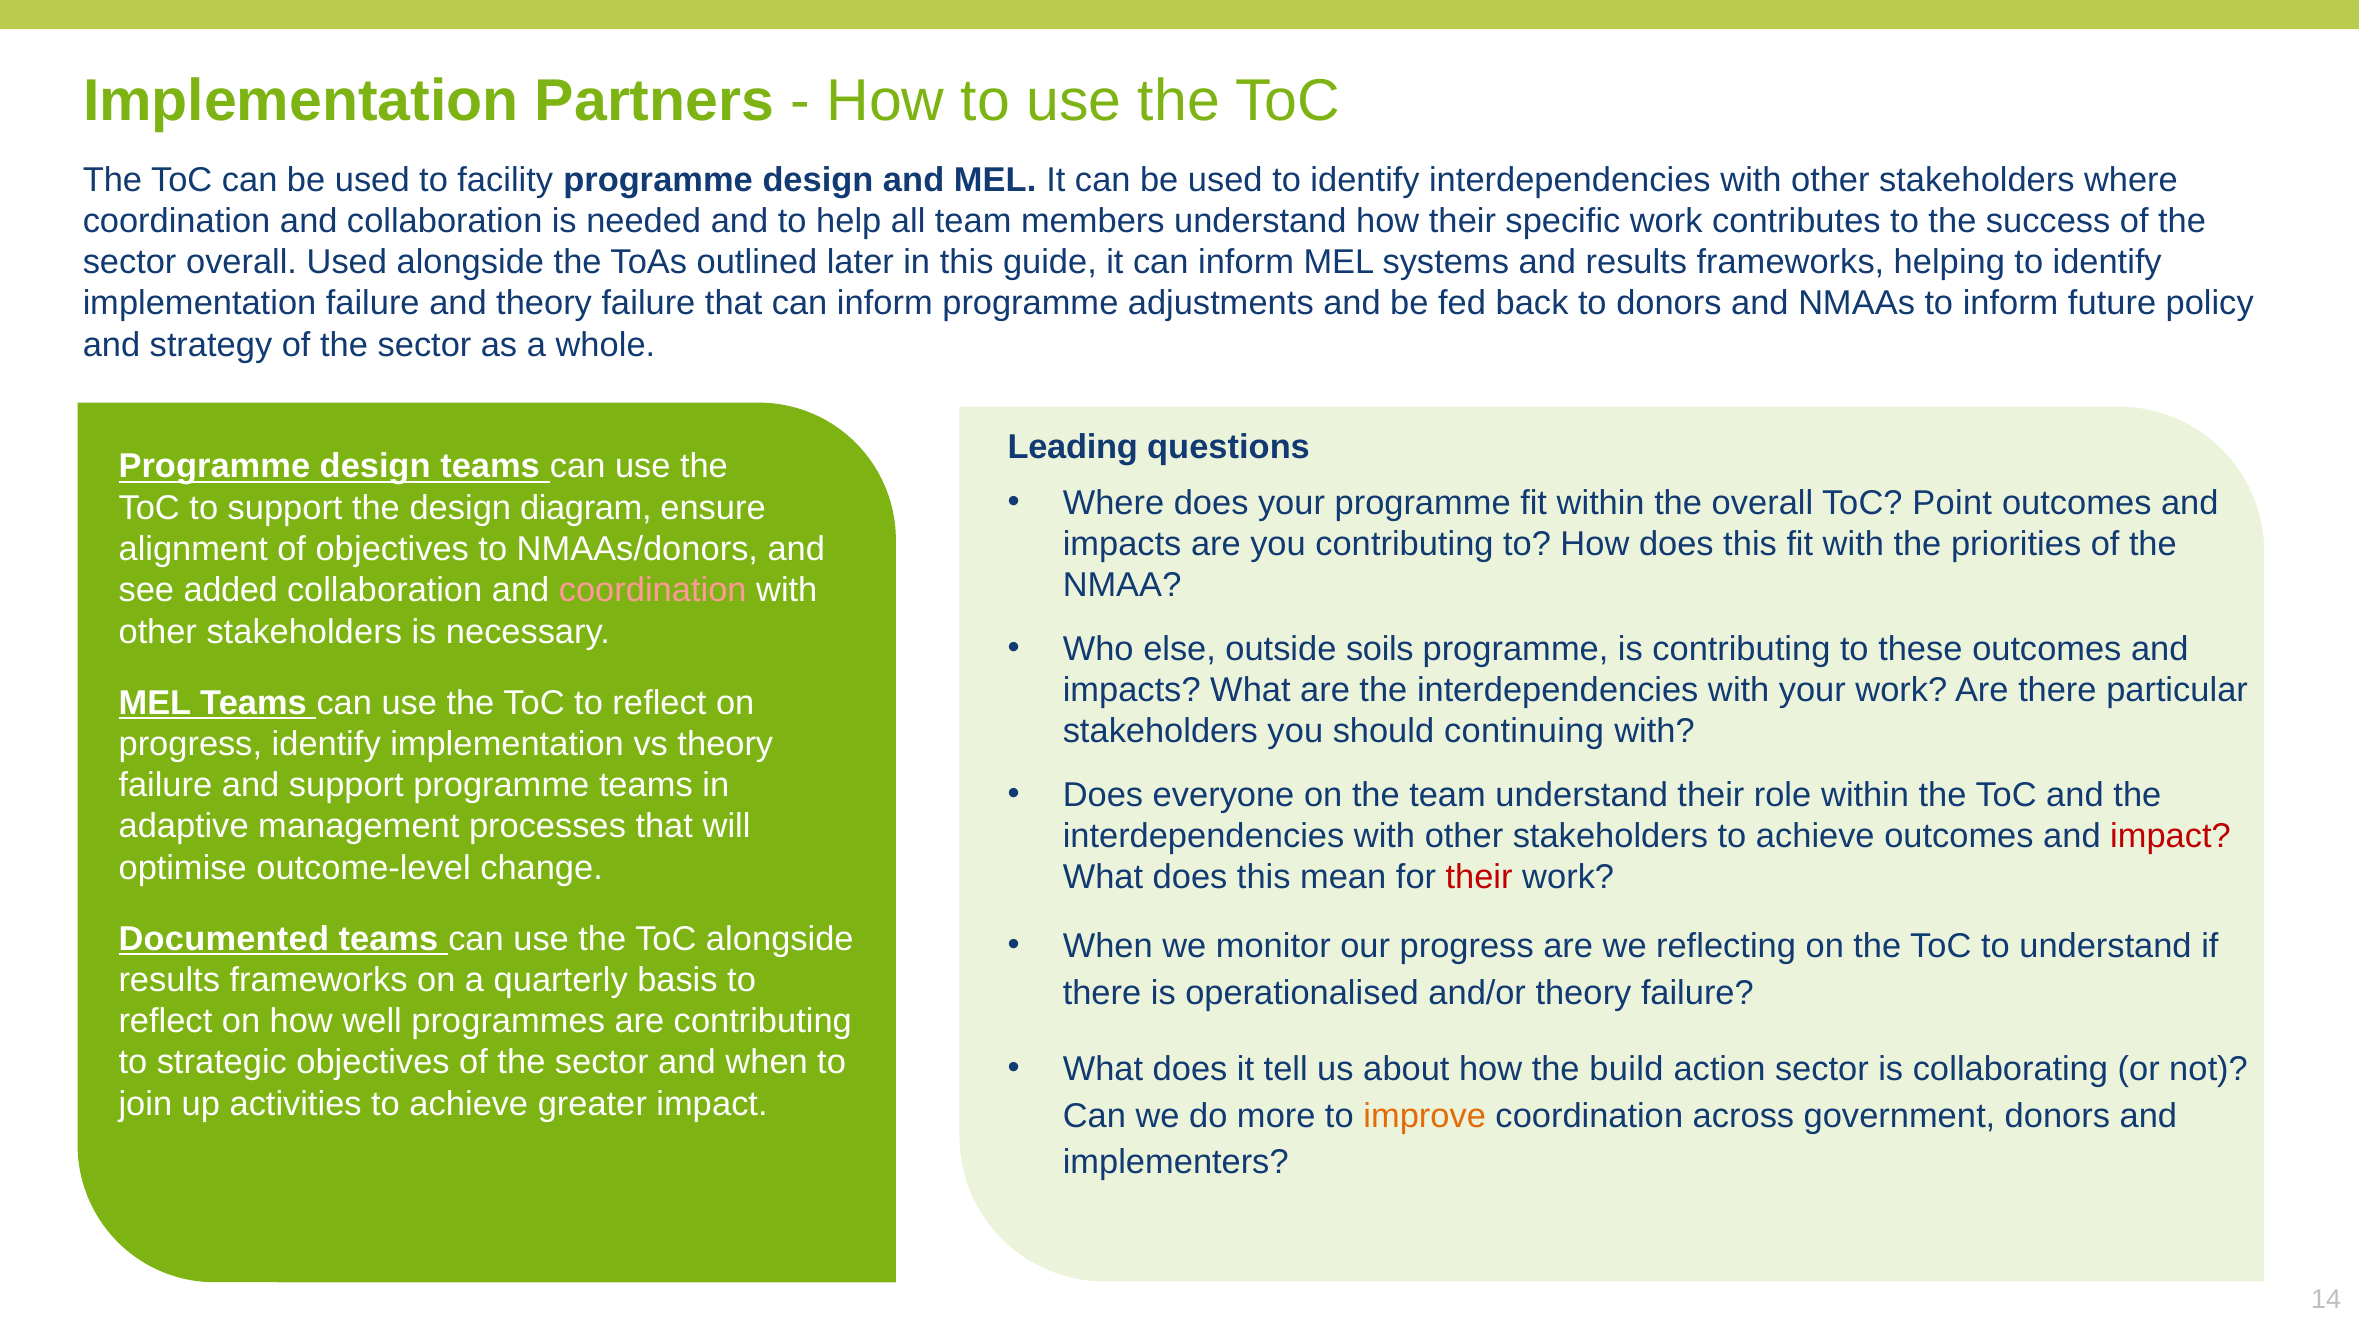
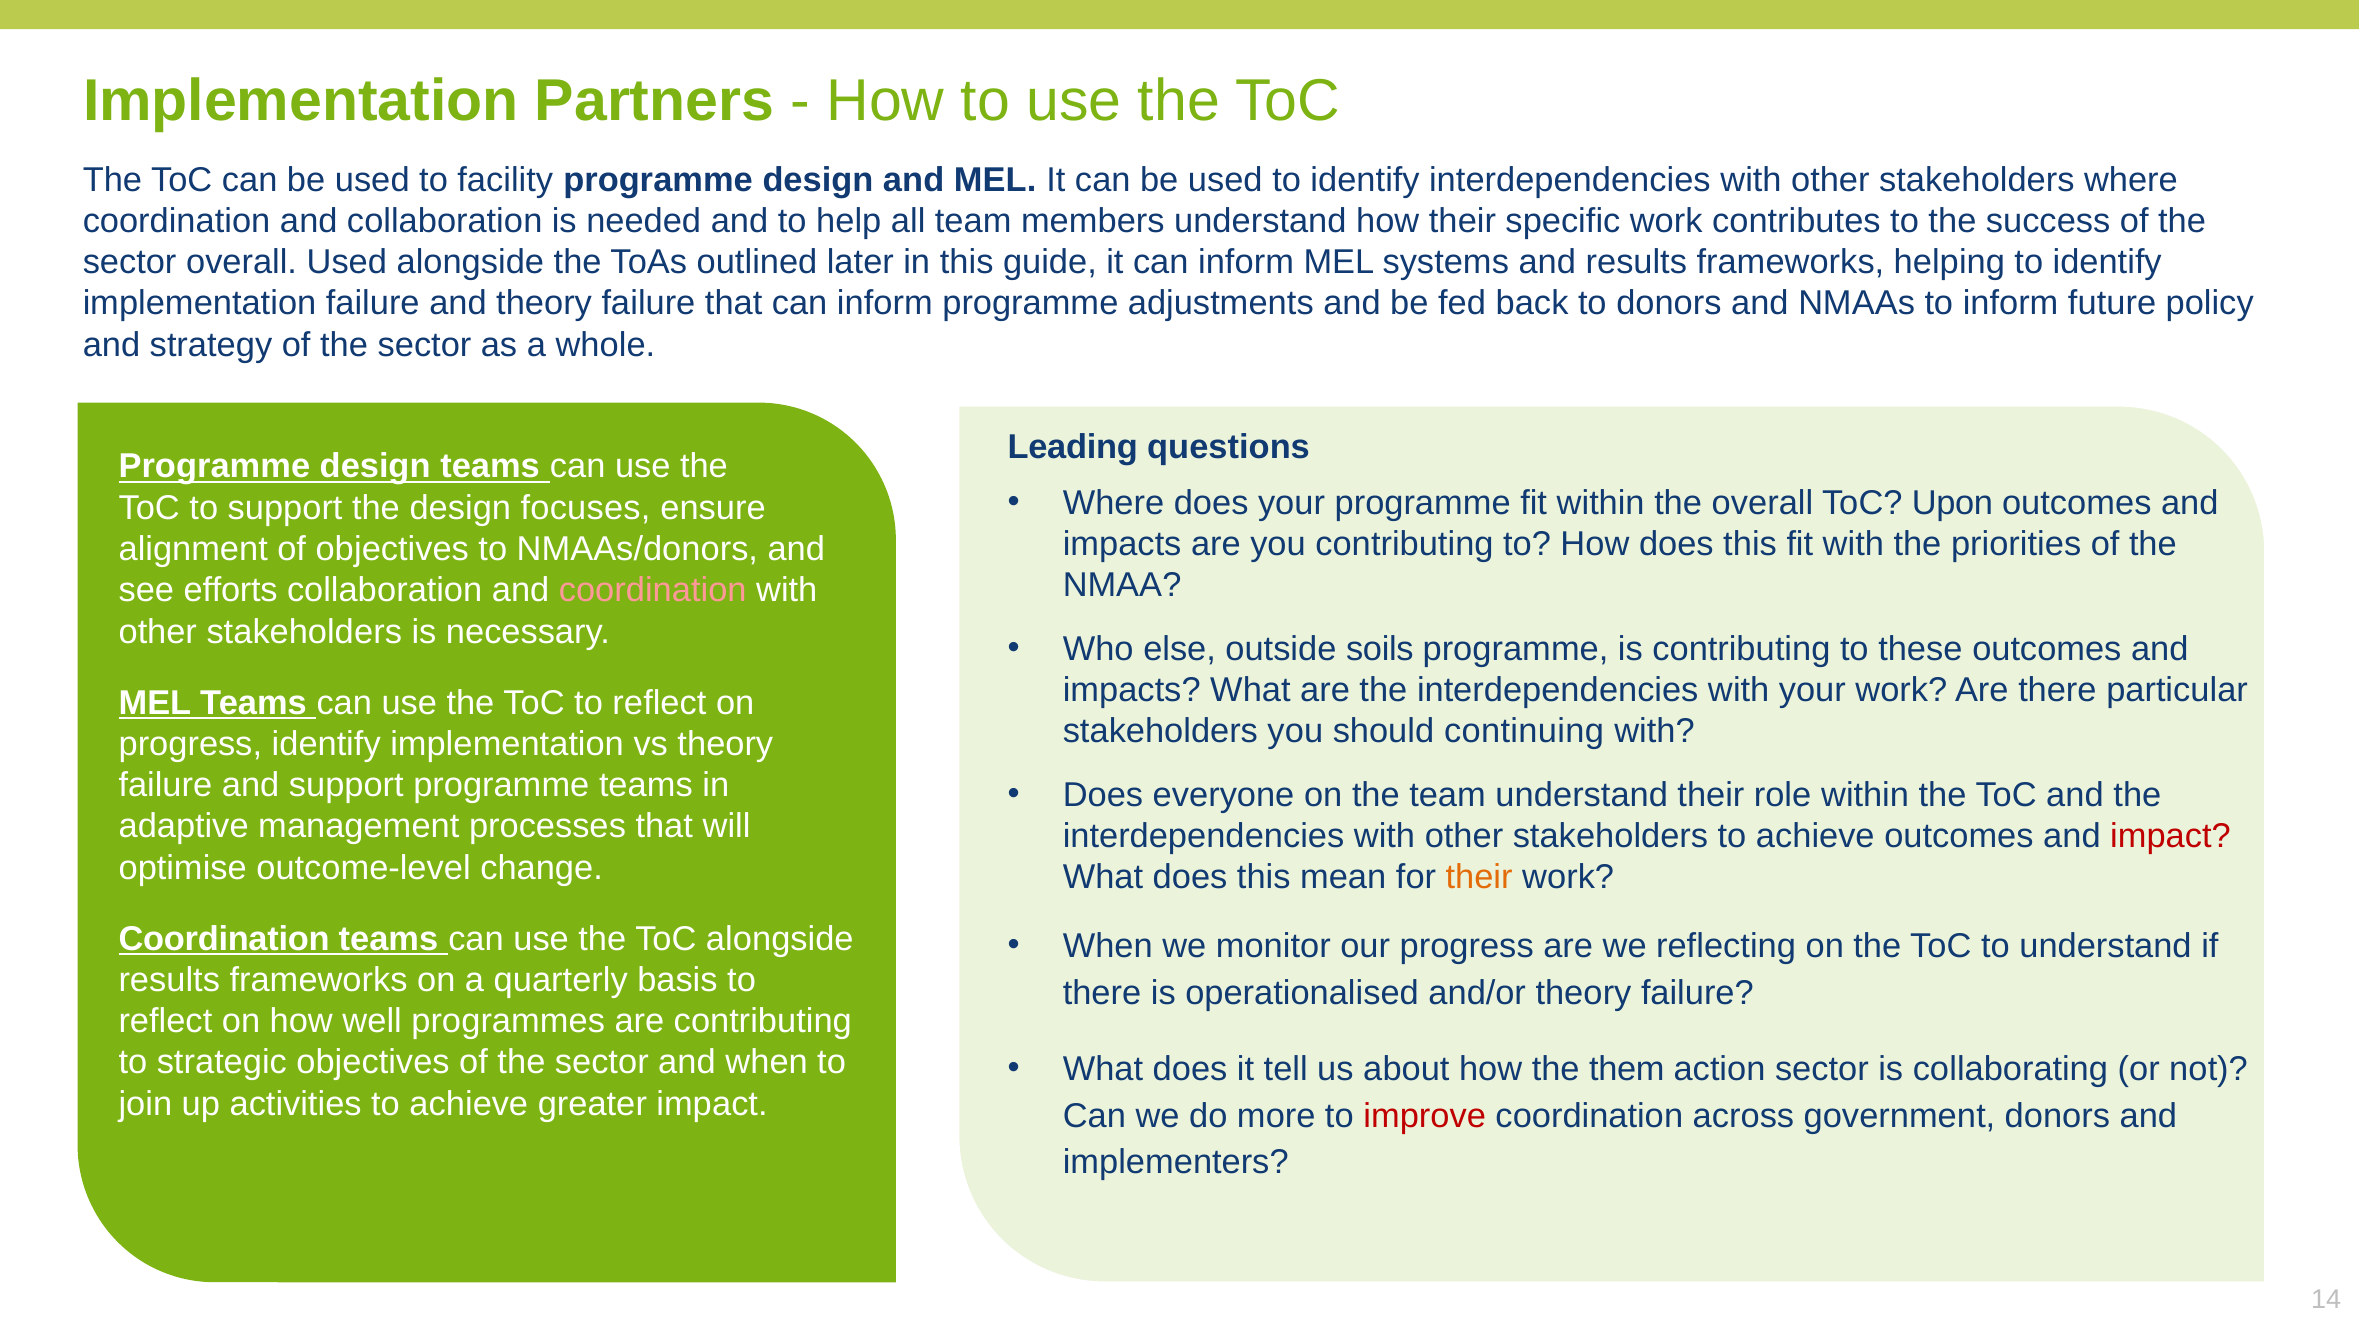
Point: Point -> Upon (1953, 503)
diagram: diagram -> focuses (586, 508)
added: added -> efforts (231, 591)
their colour: red -> orange (1479, 878)
Documented: Documented -> Coordination (224, 939)
build: build -> them (1627, 1069)
improve colour: orange -> red (1425, 1116)
